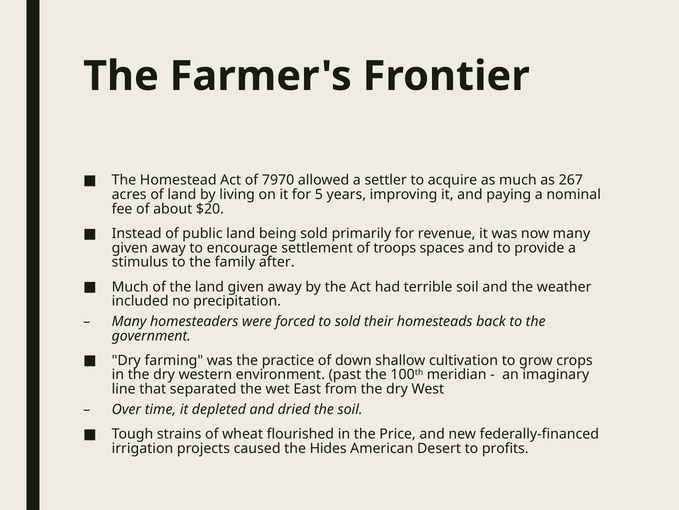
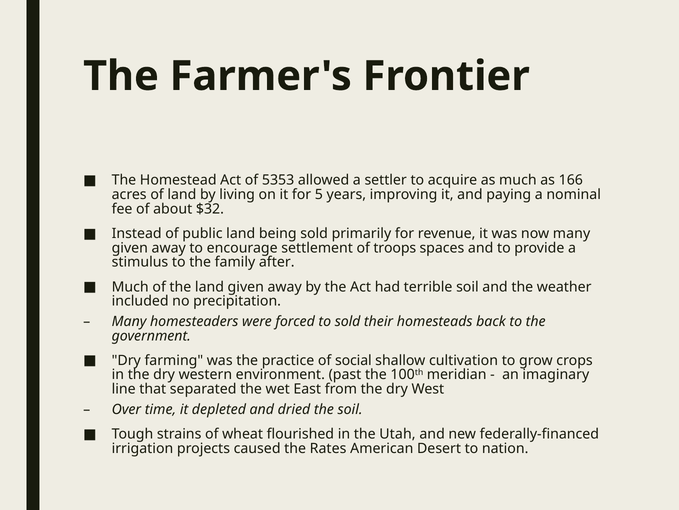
7970: 7970 -> 5353 (278, 180)
267: 267 -> 166 (571, 180)
$20: $20 -> $32 (210, 209)
down: down -> social (353, 360)
Price: Price -> Utah (397, 433)
Hides: Hides -> Rates (328, 448)
profits: profits -> nation (505, 448)
